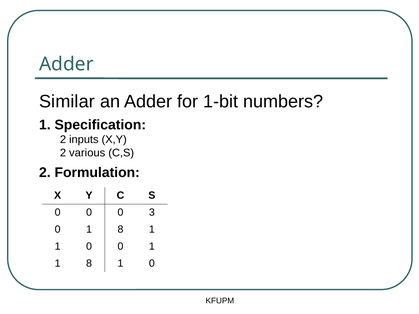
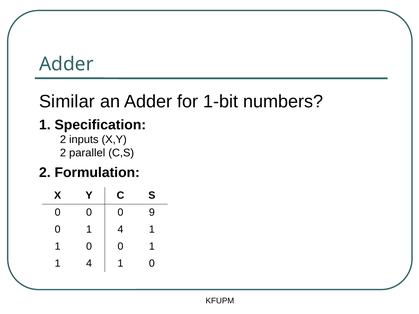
various: various -> parallel (87, 153)
3: 3 -> 9 (152, 213)
0 1 8: 8 -> 4 (120, 230)
8: 8 -> 4 (89, 263)
